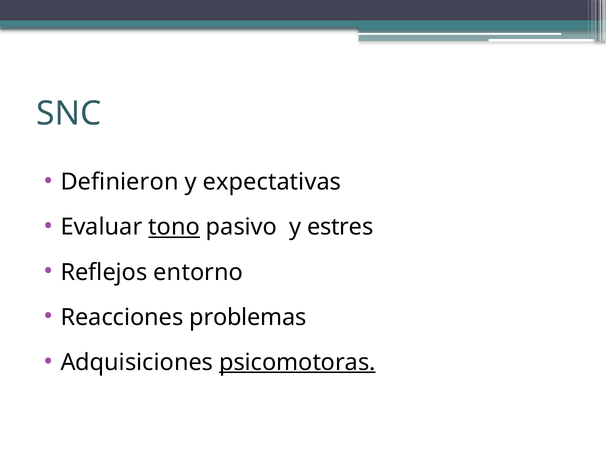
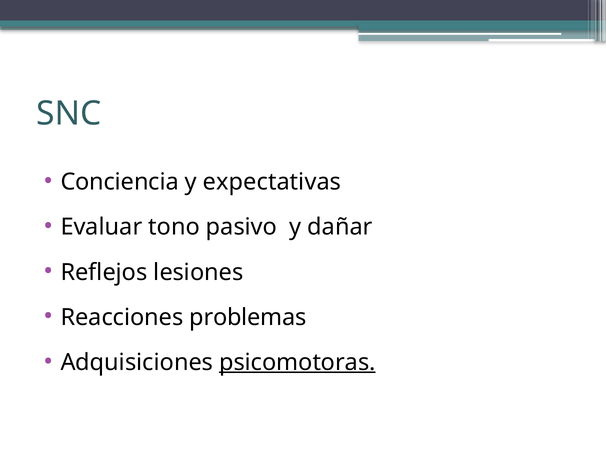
Definieron: Definieron -> Conciencia (120, 182)
tono underline: present -> none (174, 227)
estres: estres -> dañar (340, 227)
entorno: entorno -> lesiones (198, 272)
